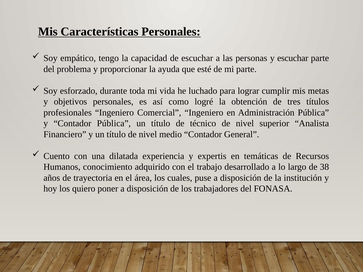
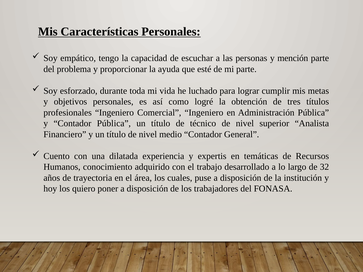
y escuchar: escuchar -> mención (293, 58)
38: 38 -> 32 (324, 167)
